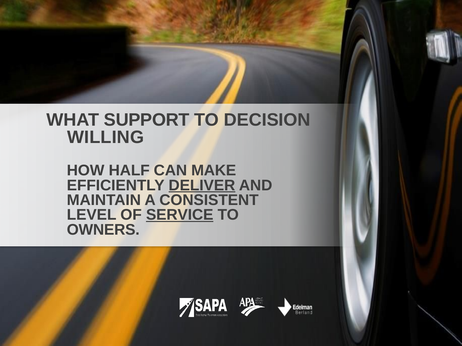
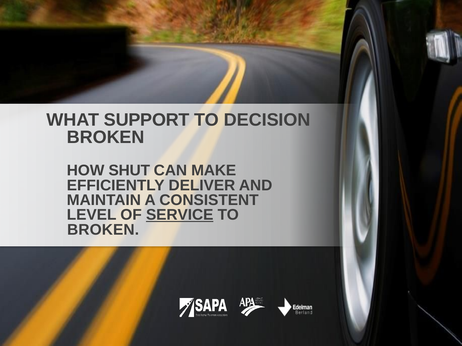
WILLING: WILLING -> BROKEN (106, 137)
HALF: HALF -> SHUT (129, 171)
DELIVER underline: present -> none (202, 186)
OWNERS: OWNERS -> BROKEN (103, 230)
